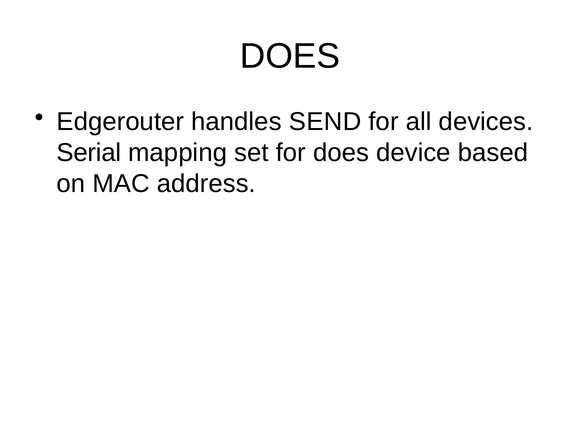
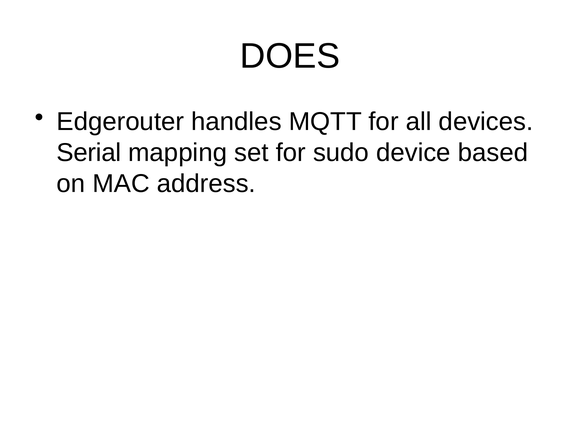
SEND: SEND -> MQTT (325, 122)
for does: does -> sudo (341, 153)
